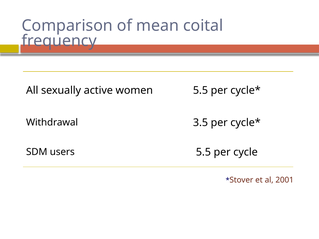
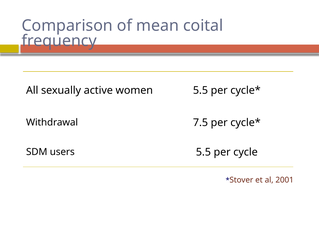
3.5: 3.5 -> 7.5 (200, 123)
